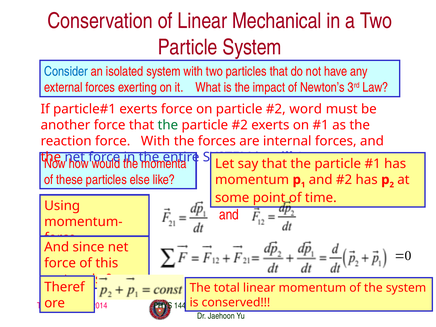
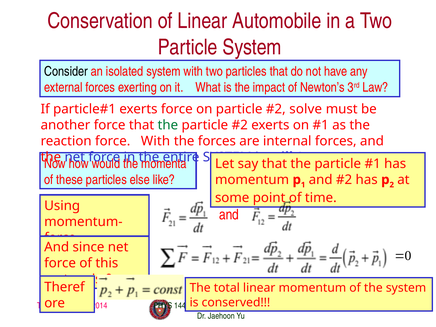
Mechanical: Mechanical -> Automobile (277, 21)
Consider colour: blue -> black (66, 71)
word: word -> solve (306, 109)
